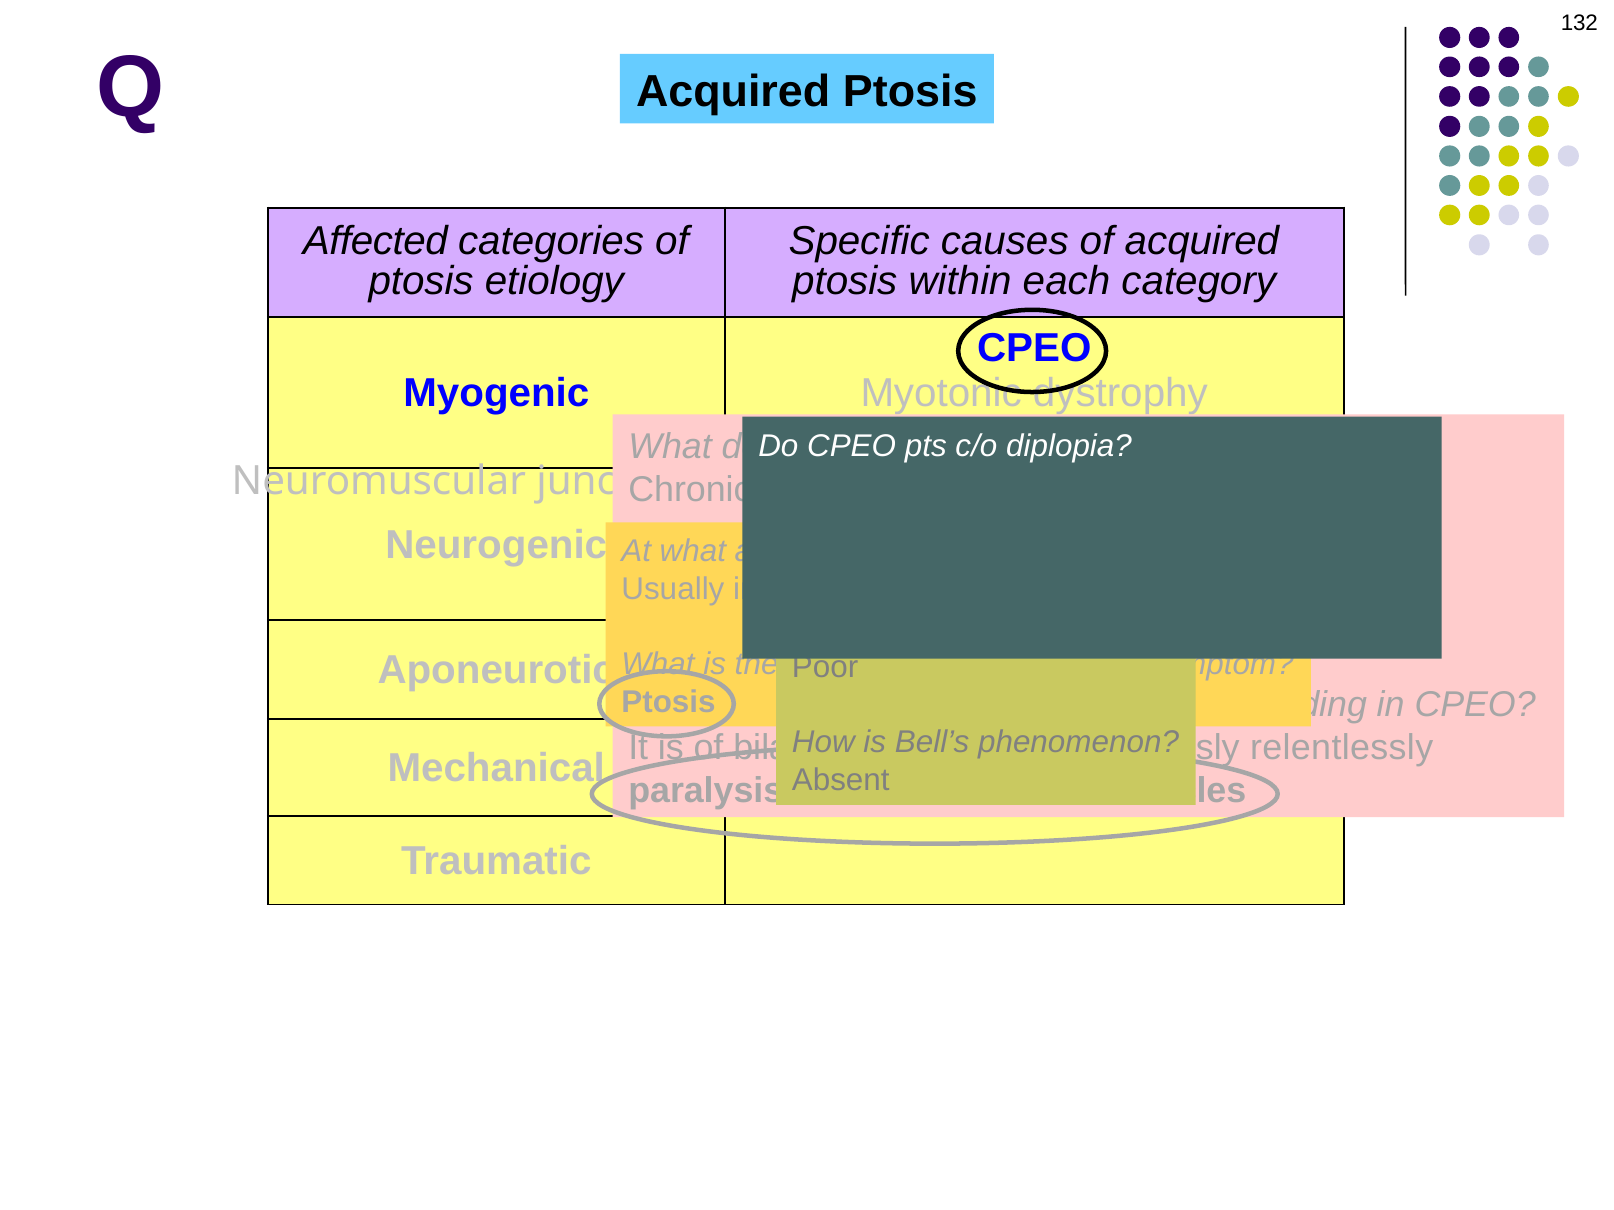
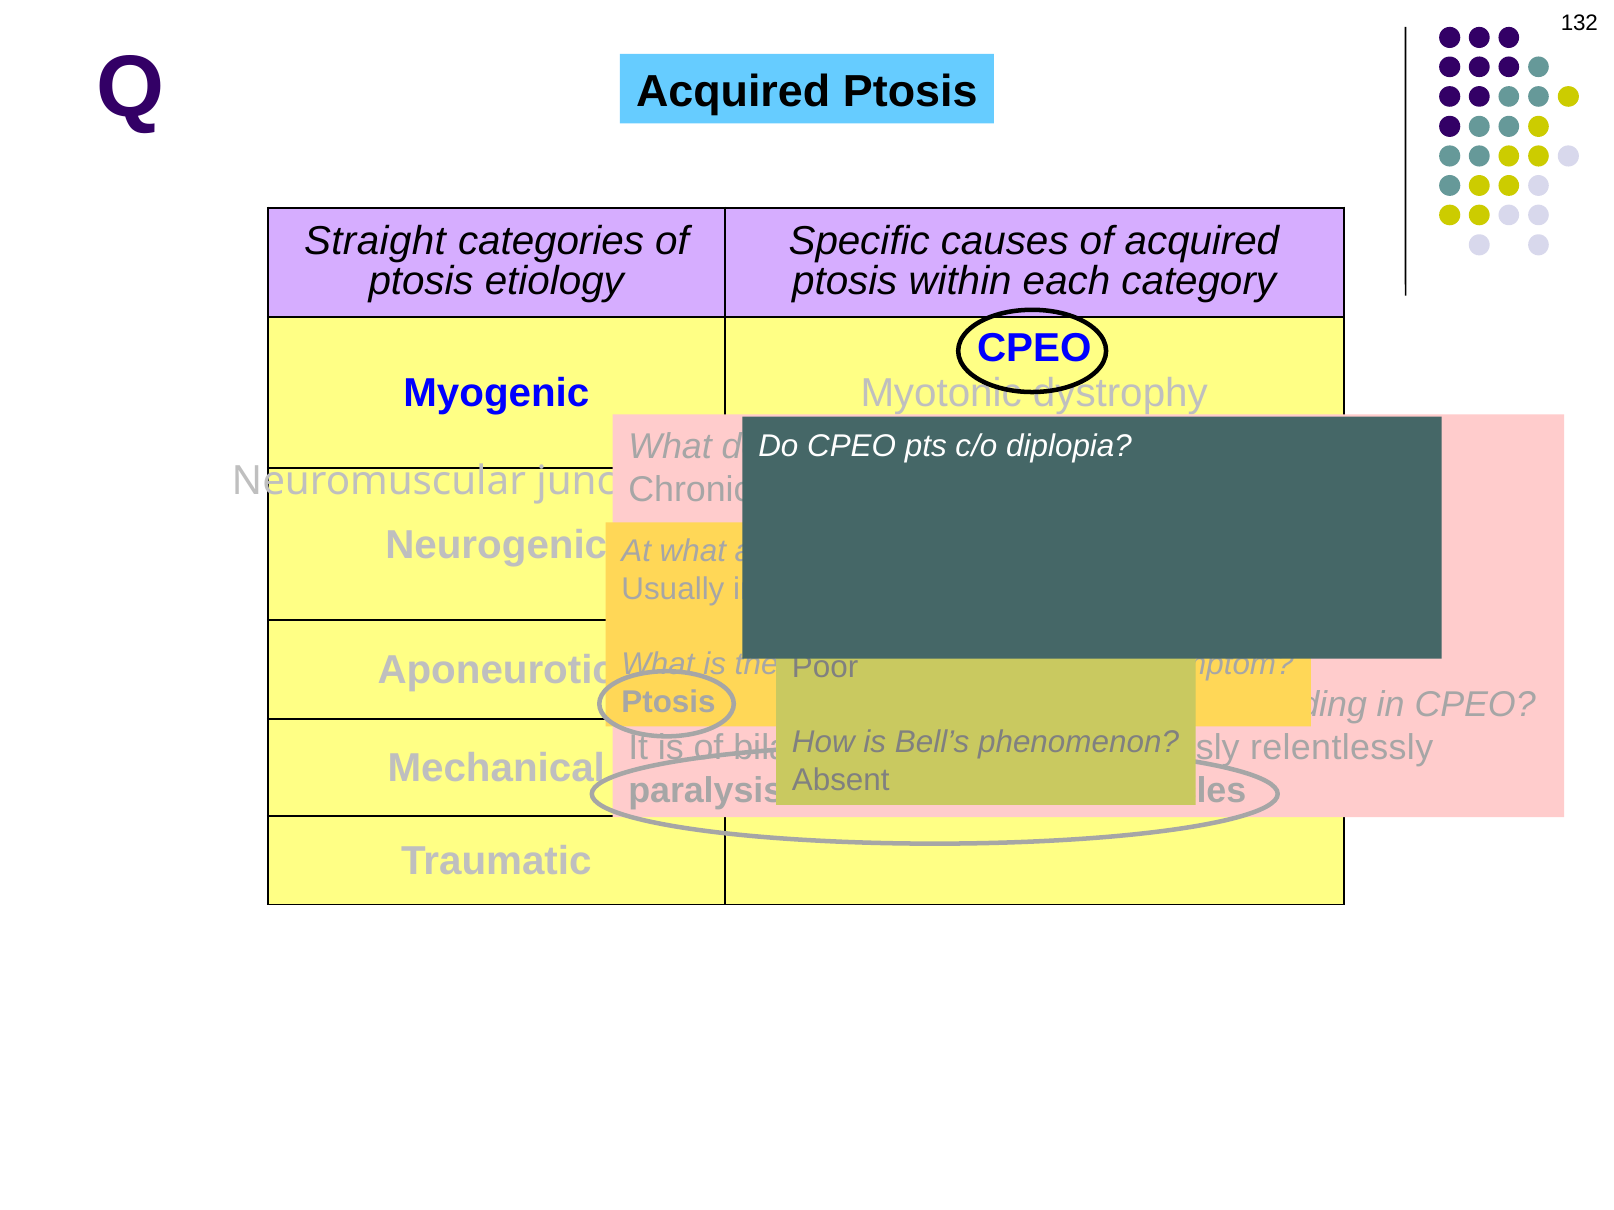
Affected: Affected -> Straight (375, 241)
